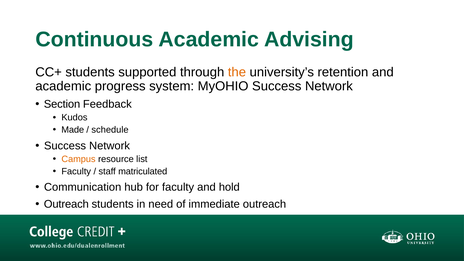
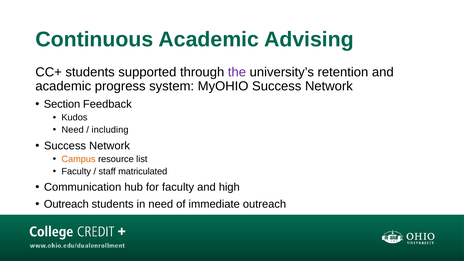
the colour: orange -> purple (237, 72)
Made: Made -> Need (73, 130)
schedule: schedule -> including (110, 130)
hold: hold -> high (229, 187)
